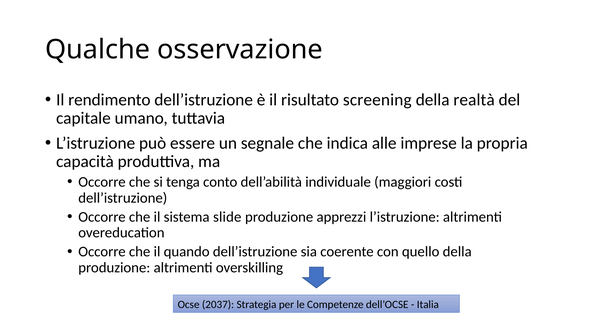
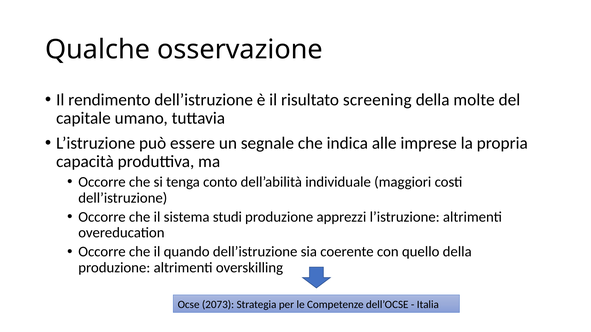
realtà: realtà -> molte (474, 100)
slide: slide -> studi (227, 217)
2037: 2037 -> 2073 (218, 305)
